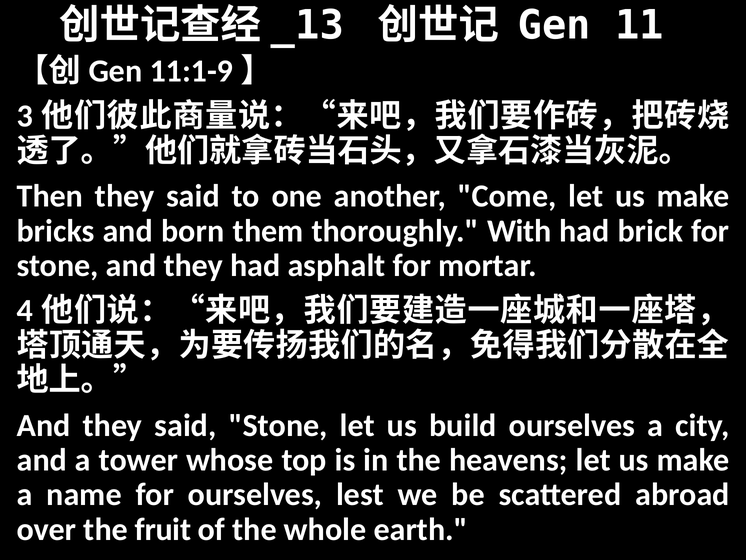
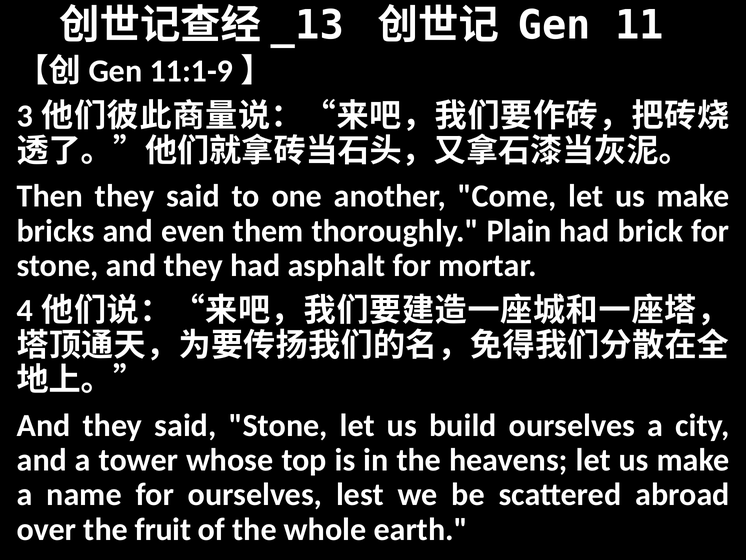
born: born -> even (193, 231)
With: With -> Plain (519, 231)
